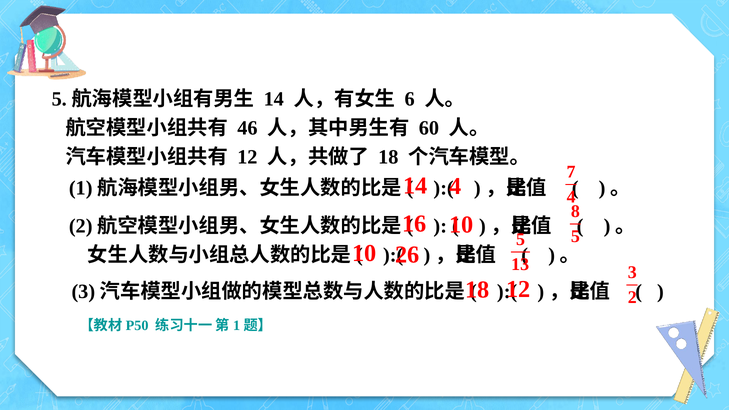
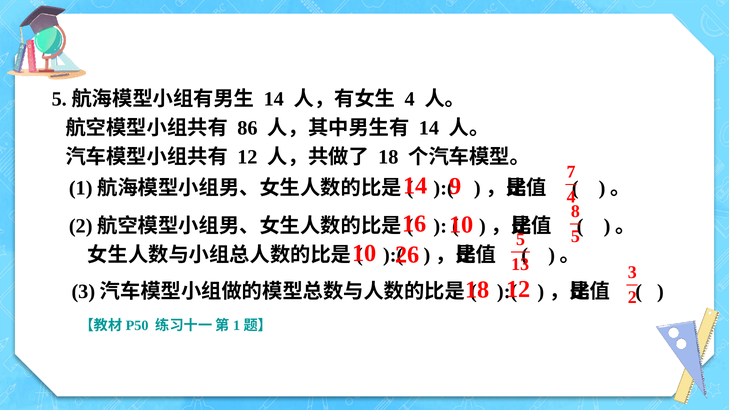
6: 6 -> 4 (410, 99)
46: 46 -> 86 (247, 128)
60: 60 -> 14 (429, 128)
14 4: 4 -> 9 (455, 186)
